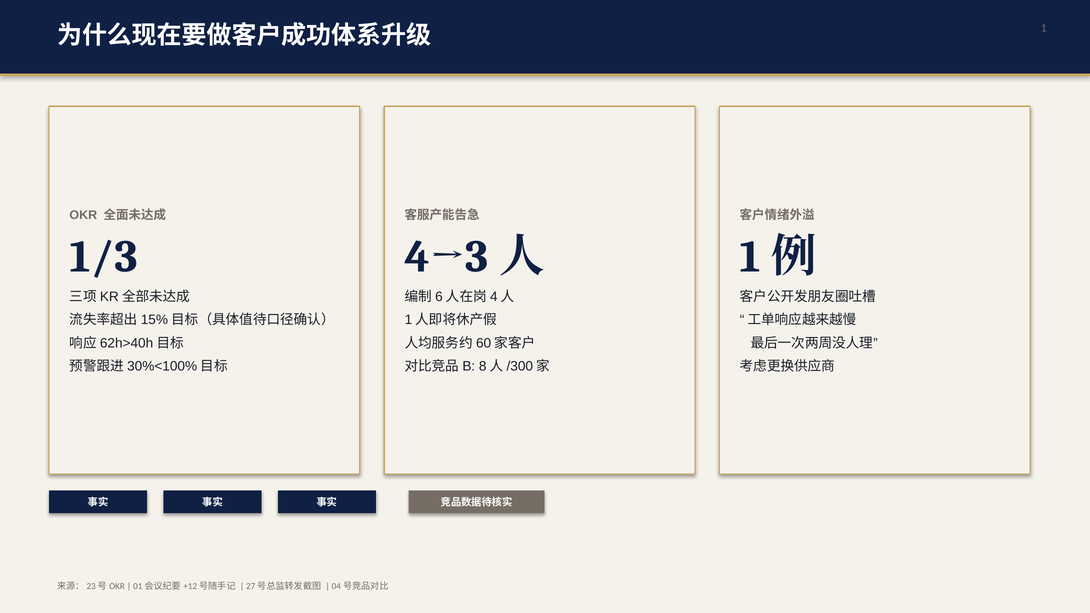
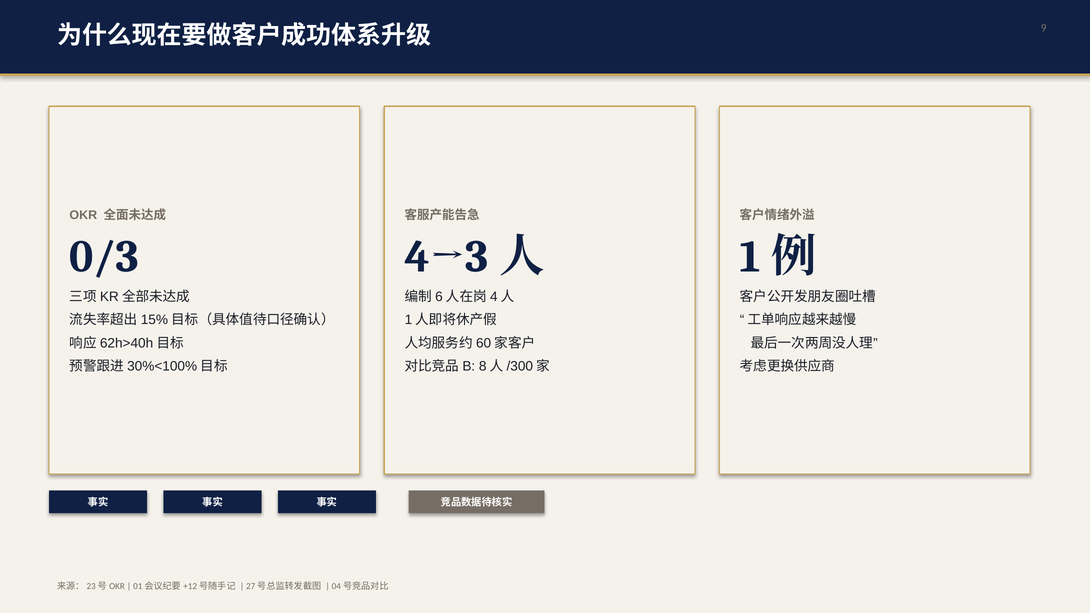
1: 1 -> 9 (1044, 28)
1/3: 1/3 -> 0/3 (104, 257)
